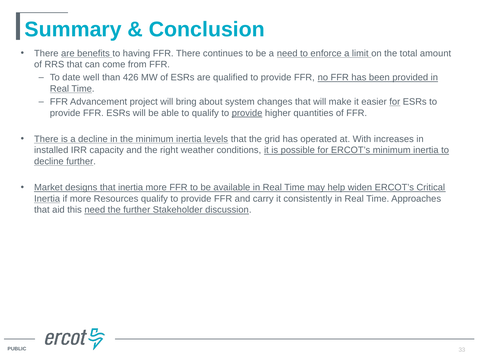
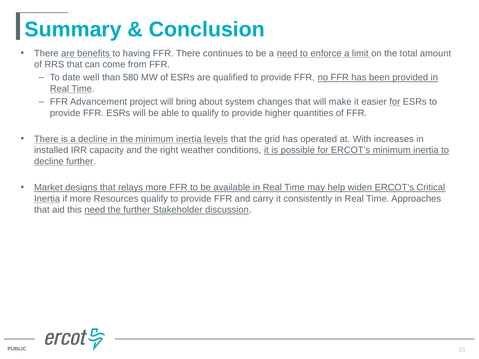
426: 426 -> 580 (131, 78)
provide underline: present -> none (247, 113)
that inertia: inertia -> relays (131, 188)
